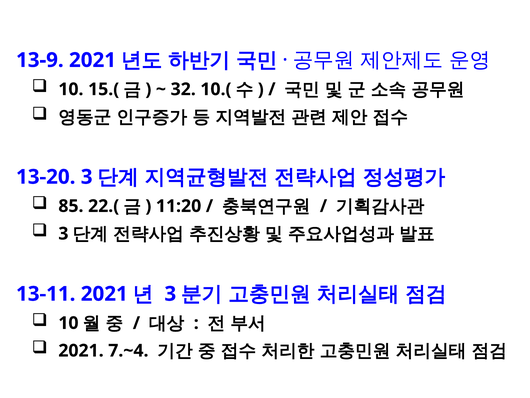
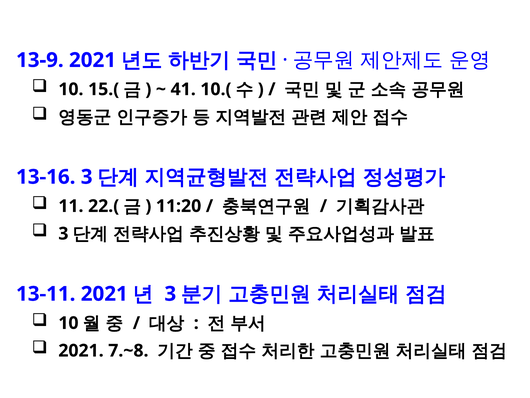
32: 32 -> 41 (183, 89)
13-20: 13-20 -> 13-16 (46, 177)
85: 85 -> 11 (71, 206)
7.~4: 7.~4 -> 7.~8 (128, 350)
